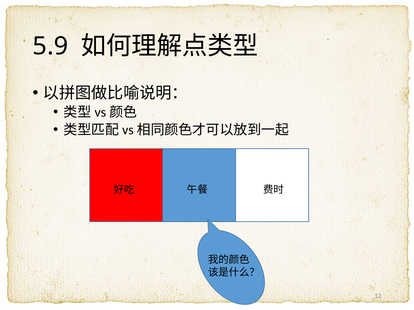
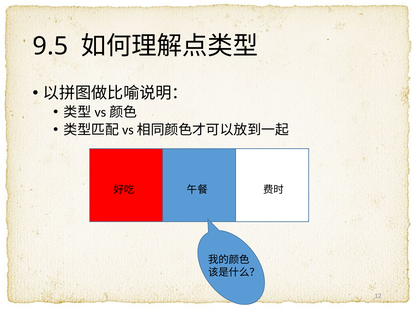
5.9: 5.9 -> 9.5 (50, 46)
